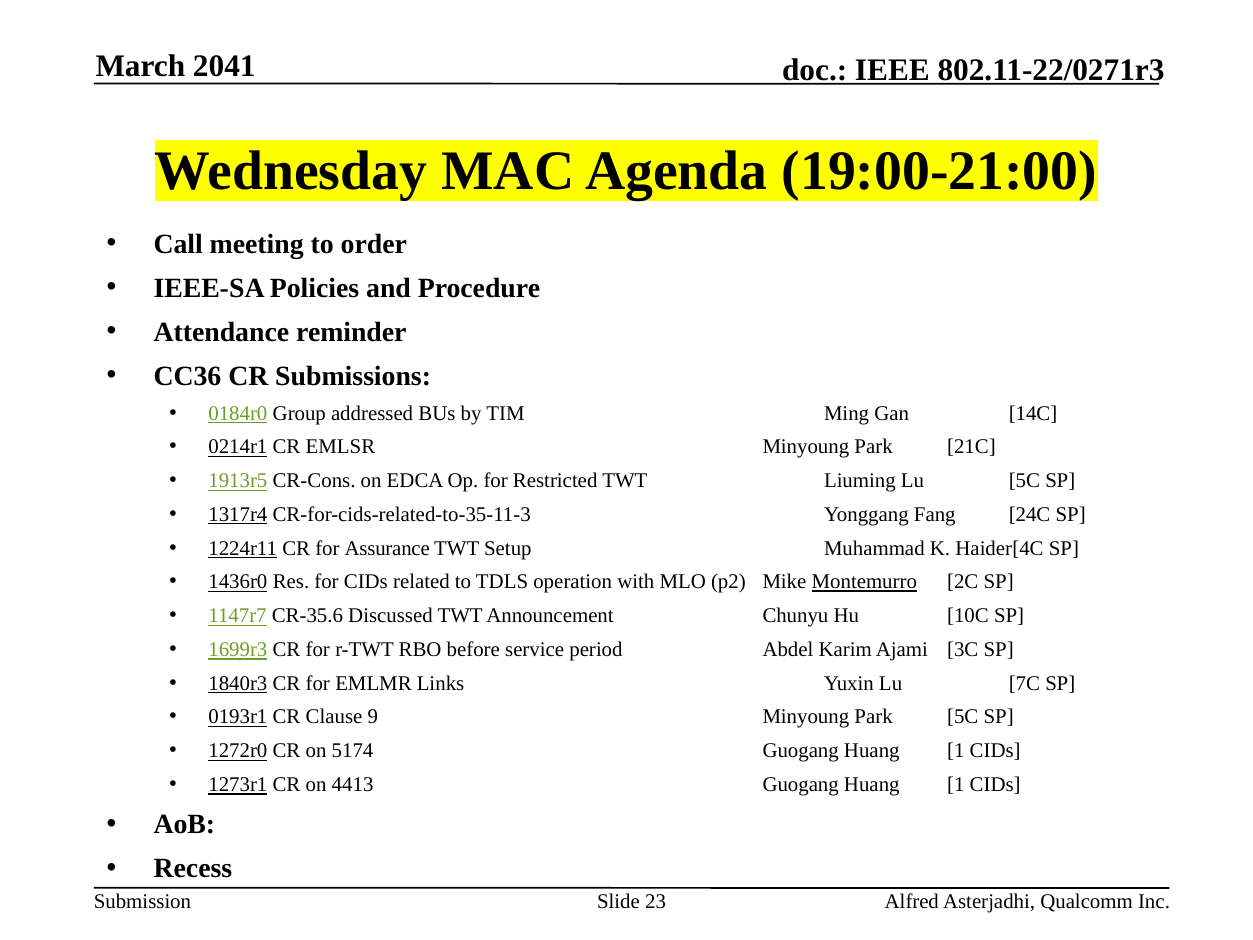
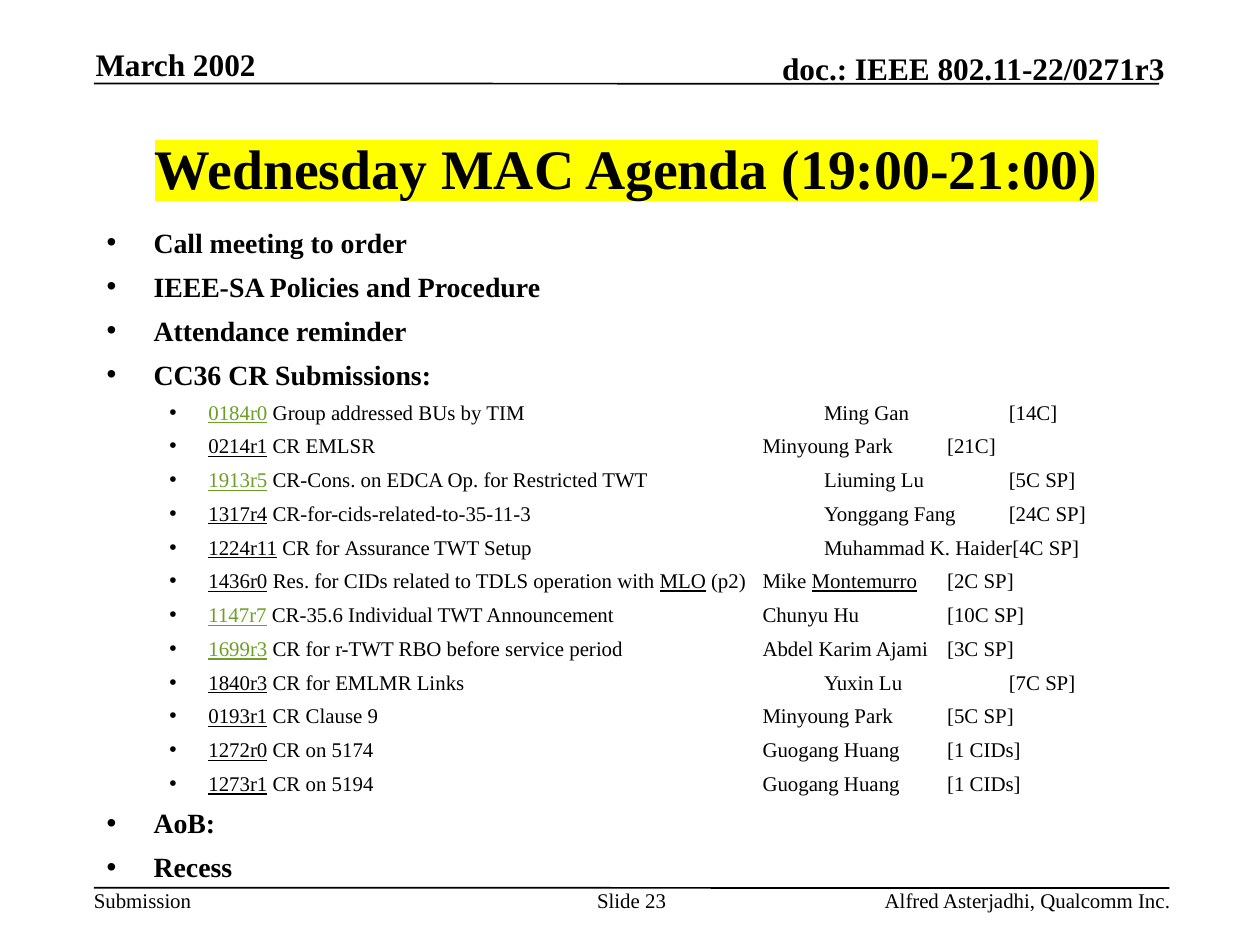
2041: 2041 -> 2002 (224, 66)
MLO underline: none -> present (683, 582)
Discussed: Discussed -> Individual (391, 616)
4413: 4413 -> 5194 (353, 784)
